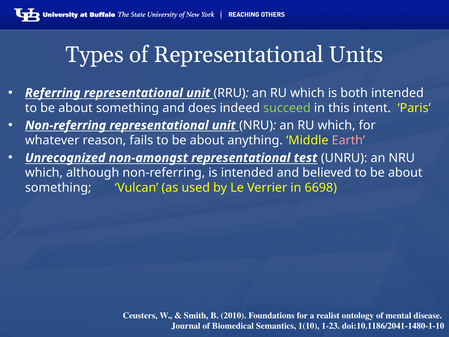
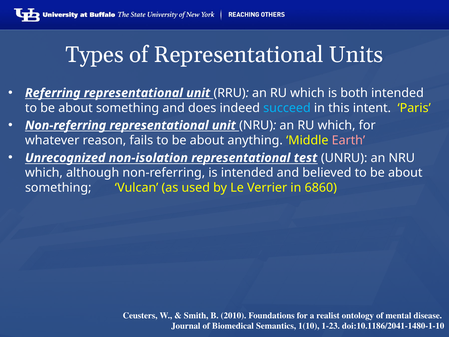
succeed colour: light green -> light blue (287, 108)
non-amongst: non-amongst -> non-isolation (148, 158)
6698: 6698 -> 6860 (321, 188)
